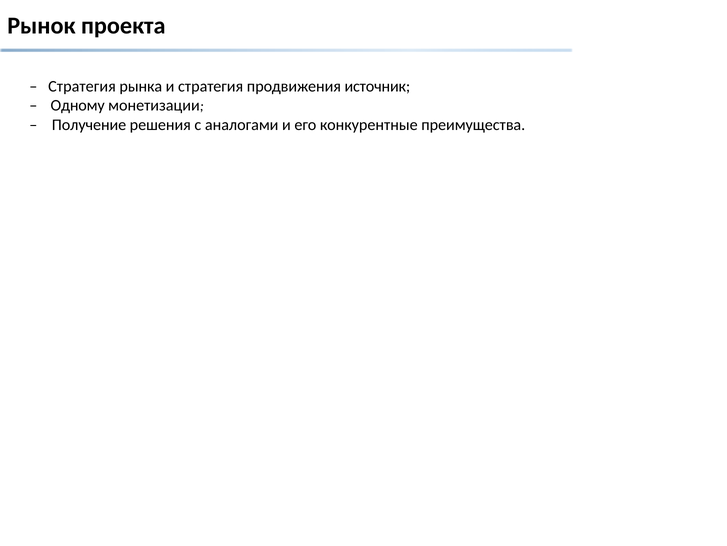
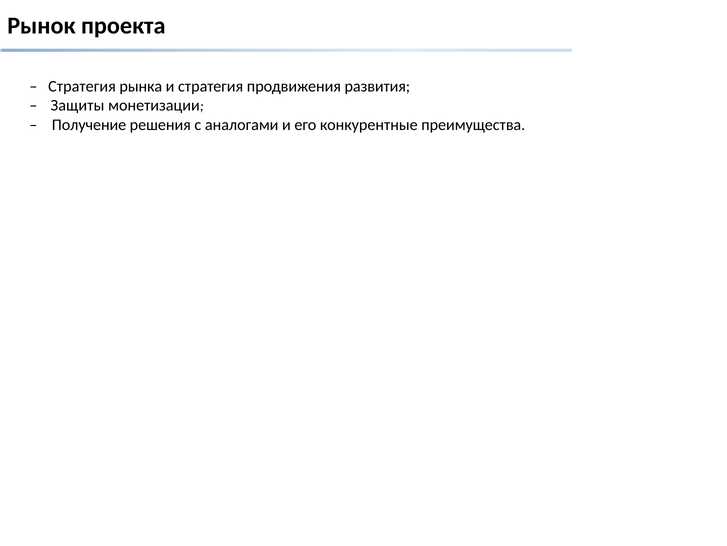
источник: источник -> развития (377, 86)
Одному: Одному -> Защиты (77, 105)
